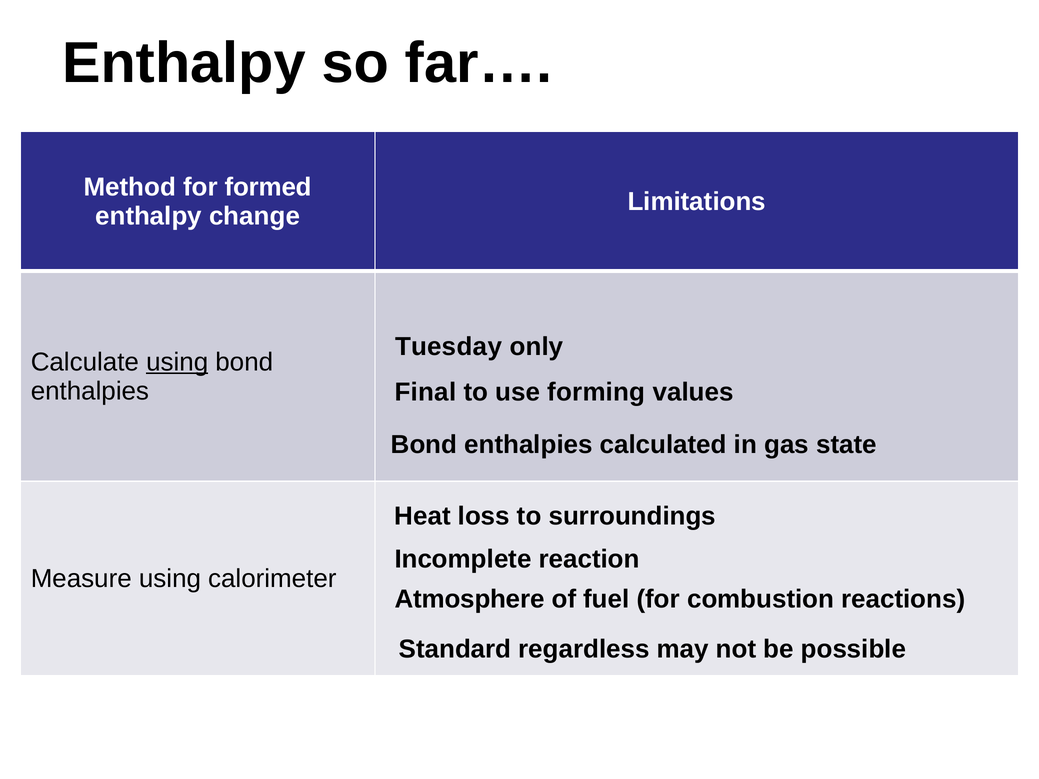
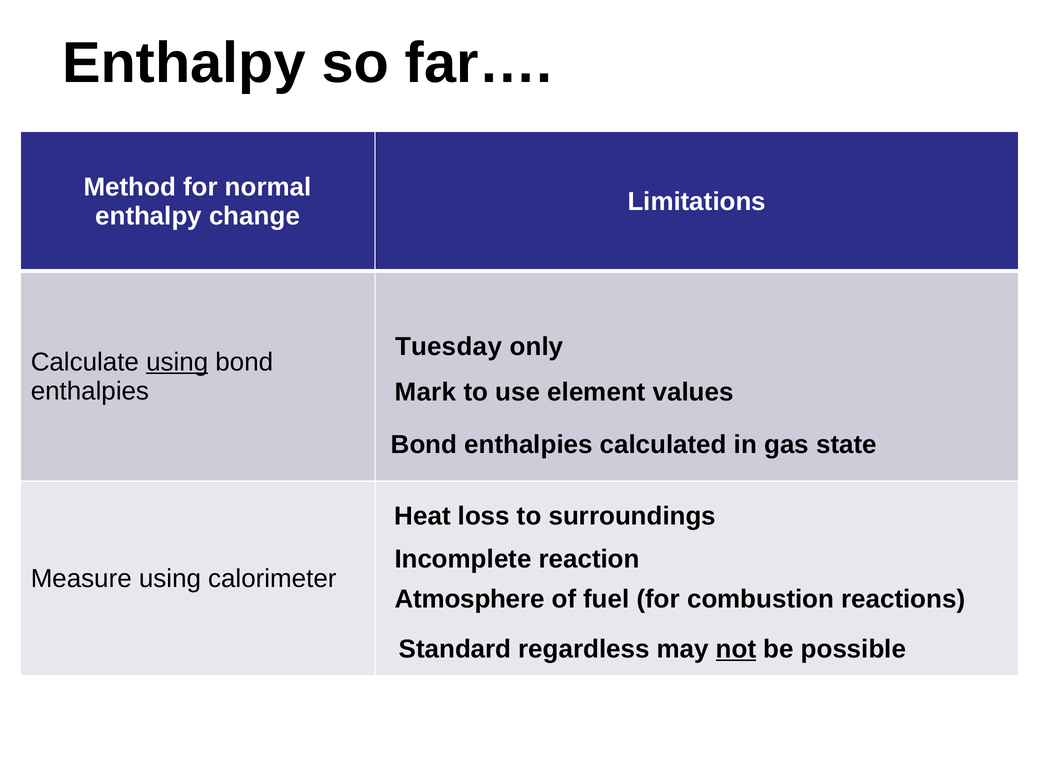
formed: formed -> normal (268, 187)
Final: Final -> Mark (425, 392)
forming: forming -> element (596, 392)
not underline: none -> present (736, 649)
